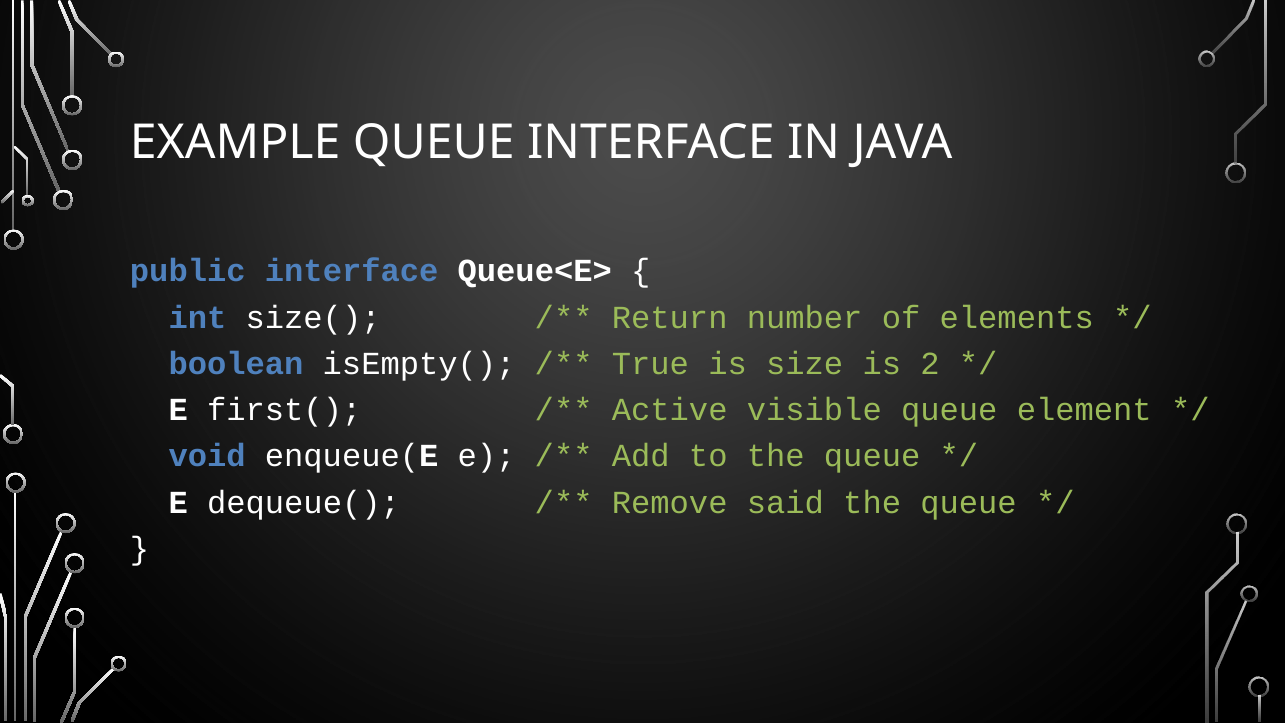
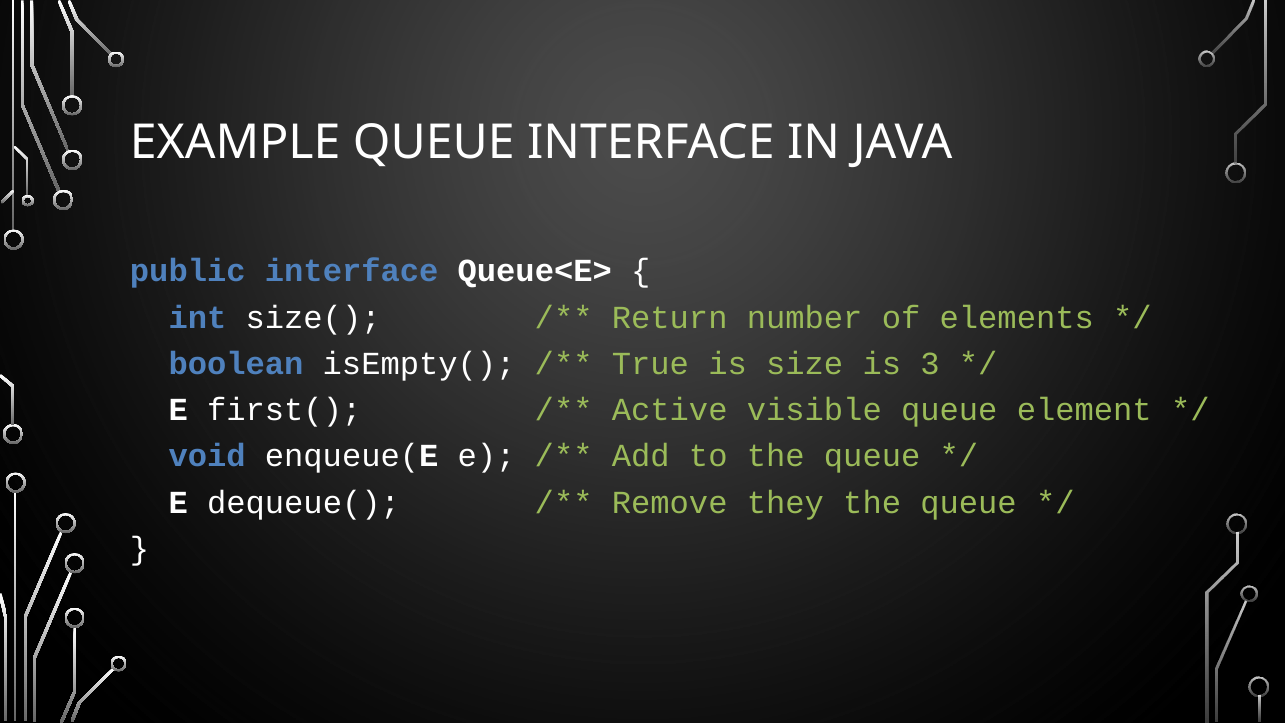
2: 2 -> 3 (930, 364)
said: said -> they (785, 502)
